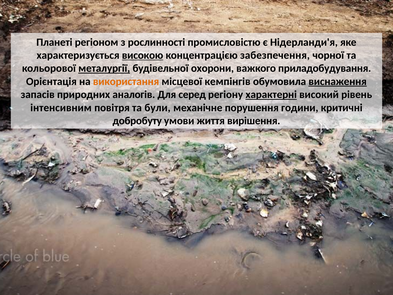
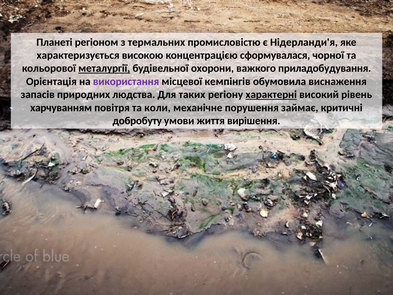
рослинності: рослинності -> термальних (156, 42)
високою underline: present -> none (143, 55)
забезпечення: забезпечення -> сформувалася (275, 55)
використання colour: orange -> purple (126, 81)
виснаження underline: present -> none (338, 81)
аналогів: аналогів -> людства (134, 95)
серед: серед -> таких (192, 95)
інтенсивним: інтенсивним -> харчуванням (61, 108)
були: були -> коли (158, 108)
години: години -> займає (300, 108)
